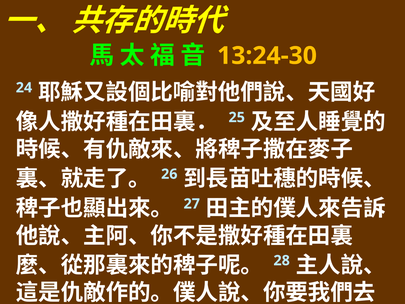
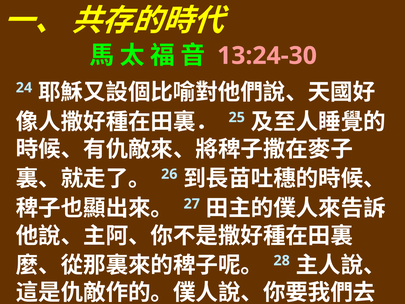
13:24-30 colour: yellow -> pink (267, 56)
